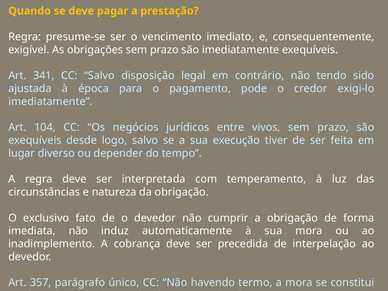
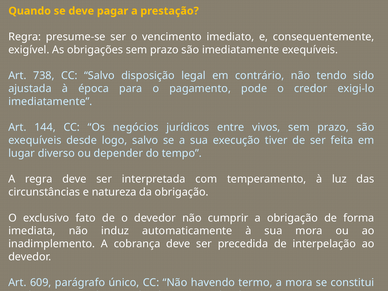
341: 341 -> 738 (44, 76)
104: 104 -> 144 (45, 127)
357: 357 -> 609 (41, 283)
